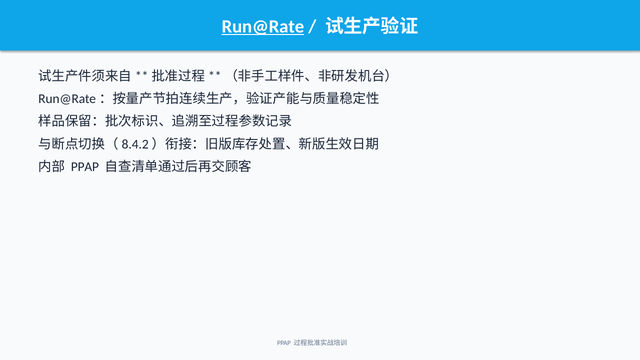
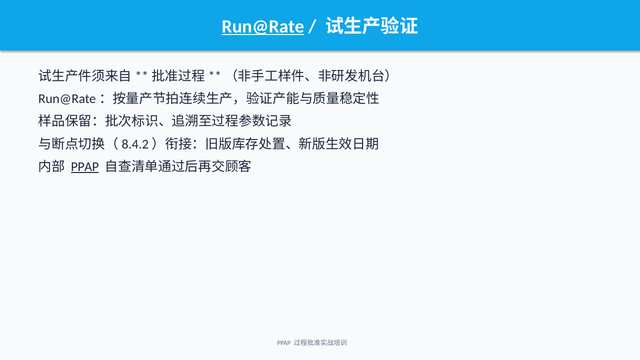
PPAP underline: none -> present (85, 167)
